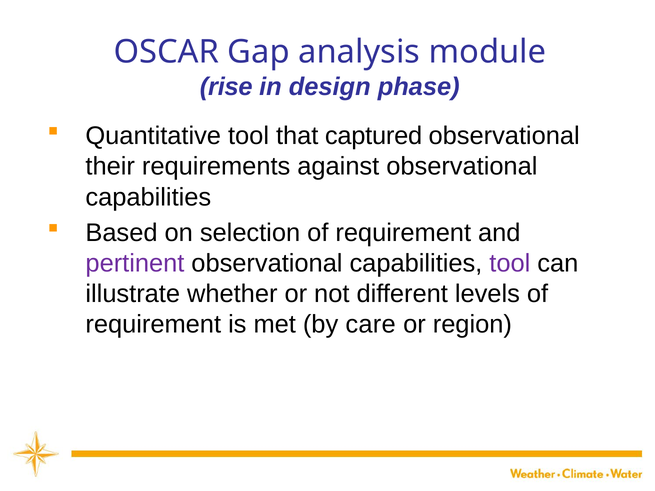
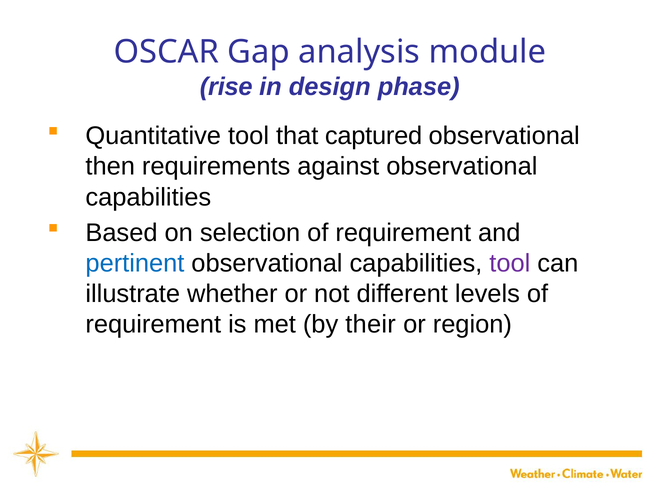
their: their -> then (110, 167)
pertinent colour: purple -> blue (135, 263)
care: care -> their (371, 325)
